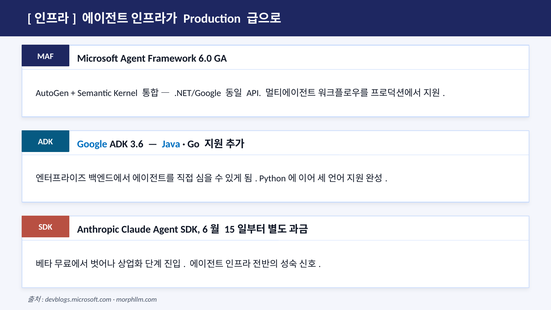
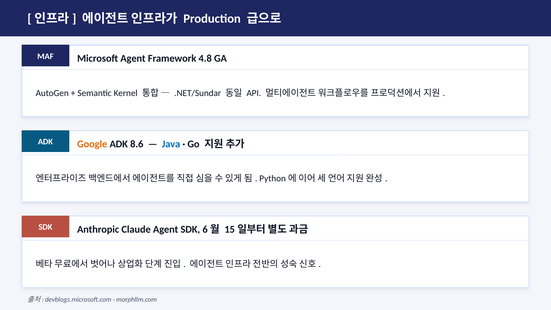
6.0: 6.0 -> 4.8 (205, 59)
.NET/Google: .NET/Google -> .NET/Sundar (198, 93)
Google colour: blue -> orange (92, 144)
3.6: 3.6 -> 8.6 (137, 144)
